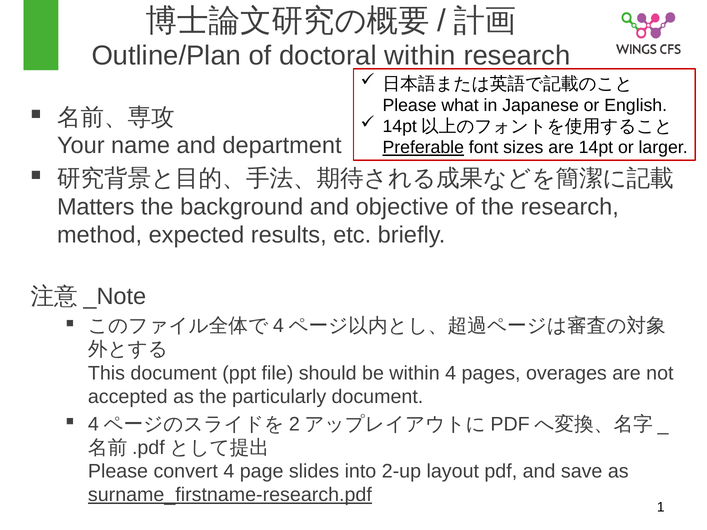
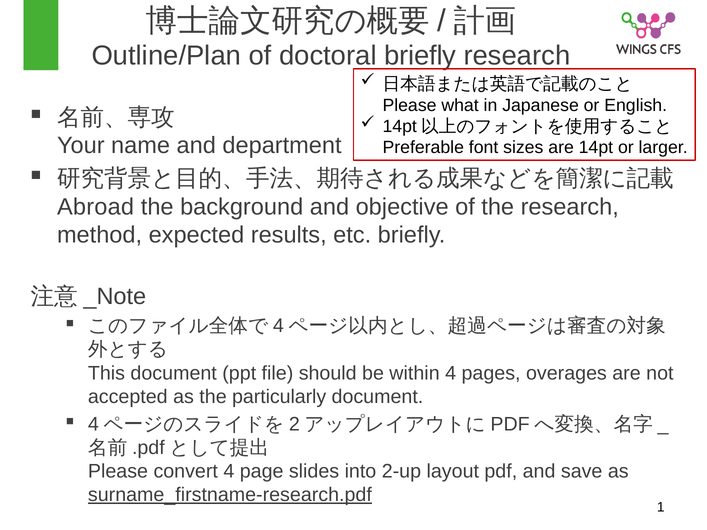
doctoral within: within -> briefly (420, 56)
Preferable underline: present -> none (423, 148)
Matters: Matters -> Abroad (96, 207)
